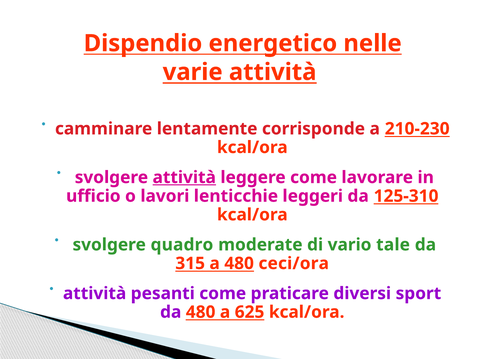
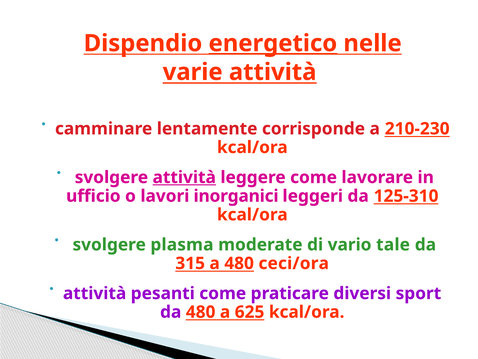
energetico underline: none -> present (273, 43)
lenticchie: lenticchie -> inorganici (236, 196)
quadro: quadro -> plasma (182, 244)
